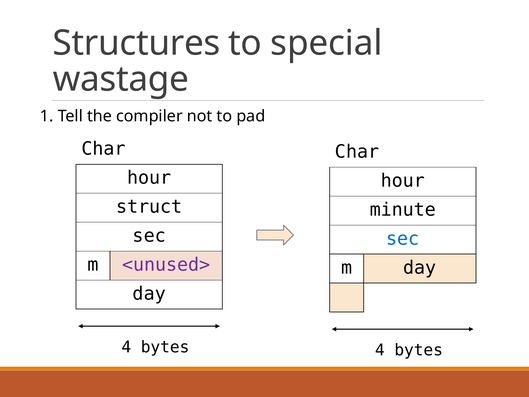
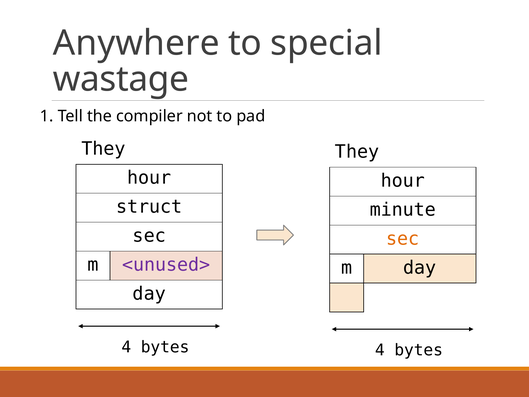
Structures: Structures -> Anywhere (136, 43)
Char: Char -> They (103, 149)
Char: Char -> They (357, 152)
sec colour: blue -> orange (403, 239)
